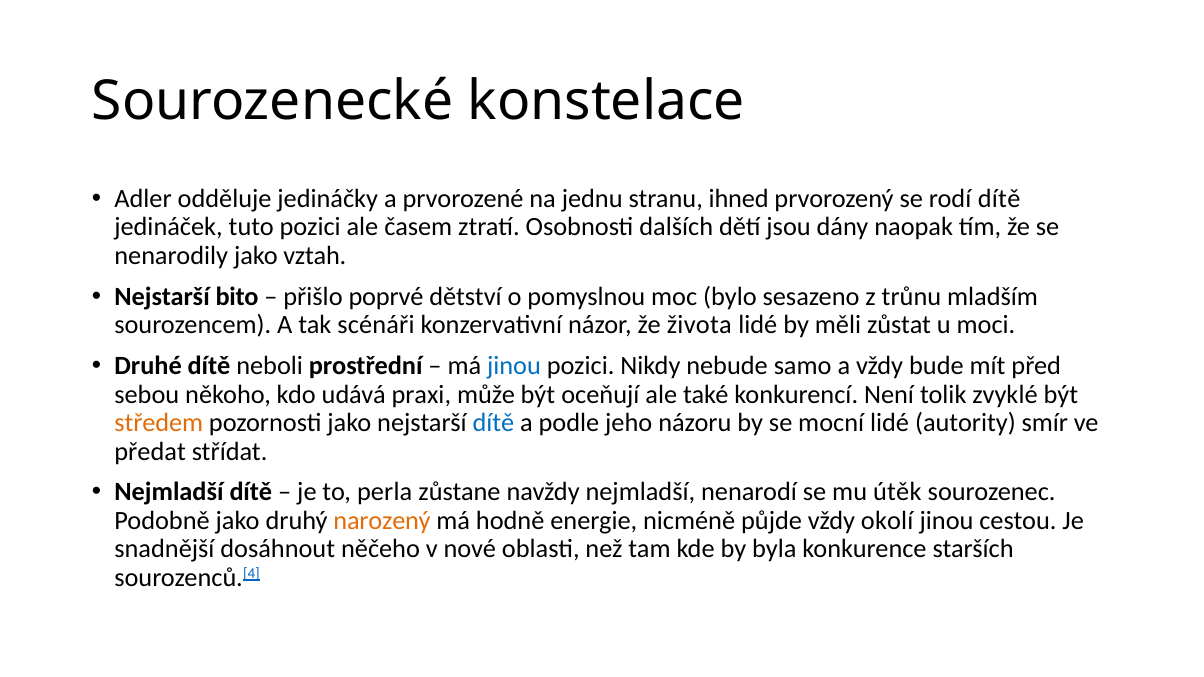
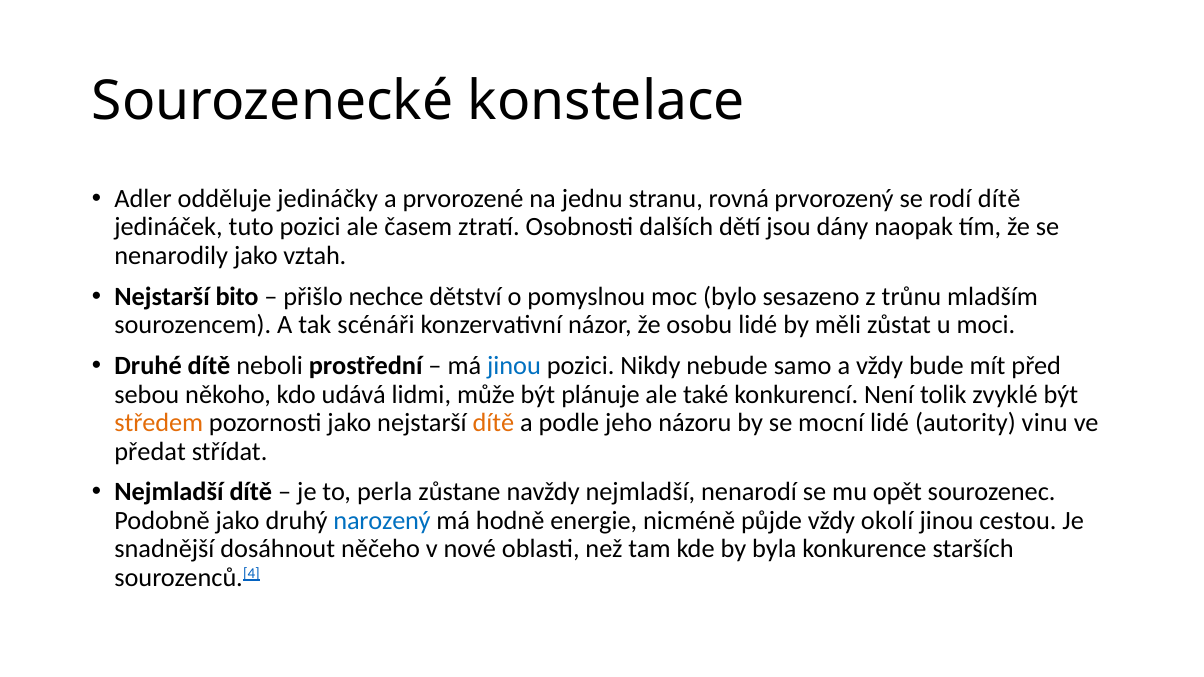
ihned: ihned -> rovná (739, 199)
poprvé: poprvé -> nechce (386, 297)
života: života -> osobu (699, 325)
praxi: praxi -> lidmi (421, 395)
oceňují: oceňují -> plánuje (600, 395)
dítě colour: blue -> orange (493, 423)
smír: smír -> vinu (1045, 423)
útěk: útěk -> opět (897, 492)
narozený colour: orange -> blue (382, 521)
